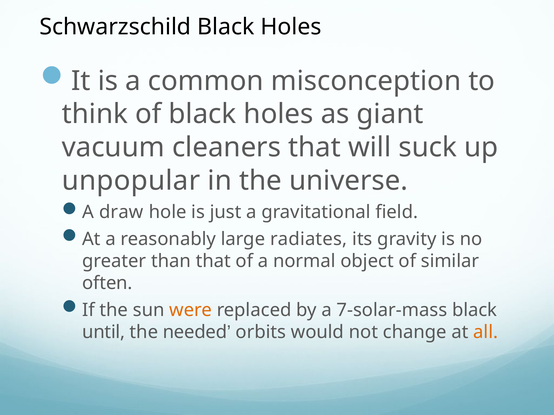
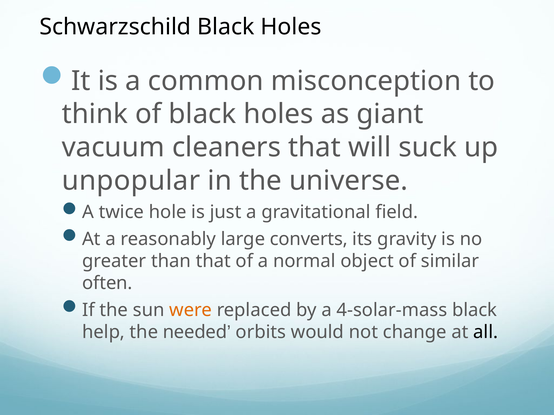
draw: draw -> twice (121, 212)
radiates: radiates -> converts (309, 239)
7-solar-mass: 7-solar-mass -> 4-solar-mass (392, 310)
until: until -> help (104, 332)
all colour: orange -> black (486, 332)
